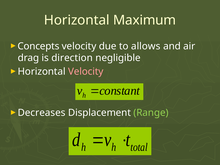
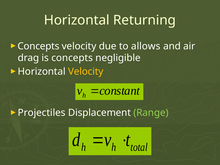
Maximum: Maximum -> Returning (145, 20)
is direction: direction -> concepts (72, 58)
Velocity colour: pink -> yellow (86, 72)
Decreases: Decreases -> Projectiles (42, 113)
